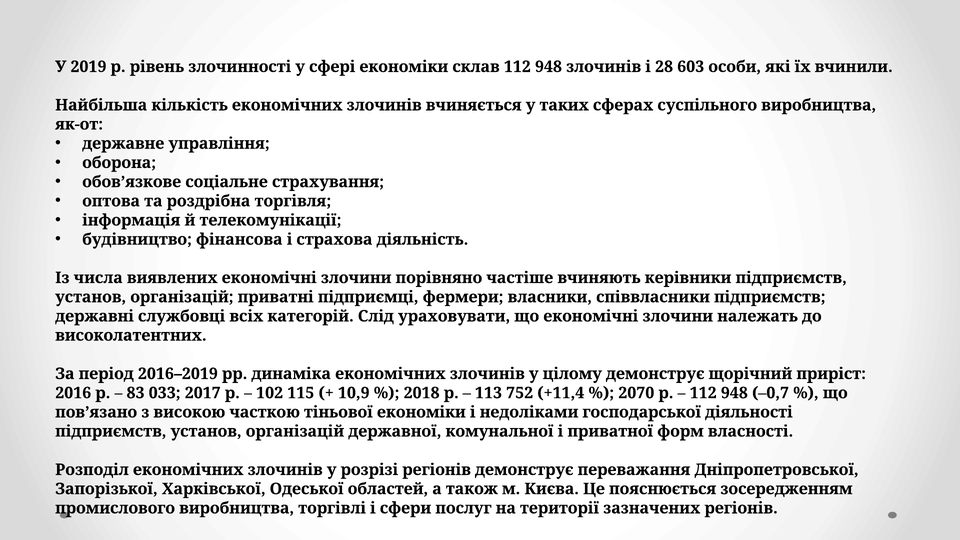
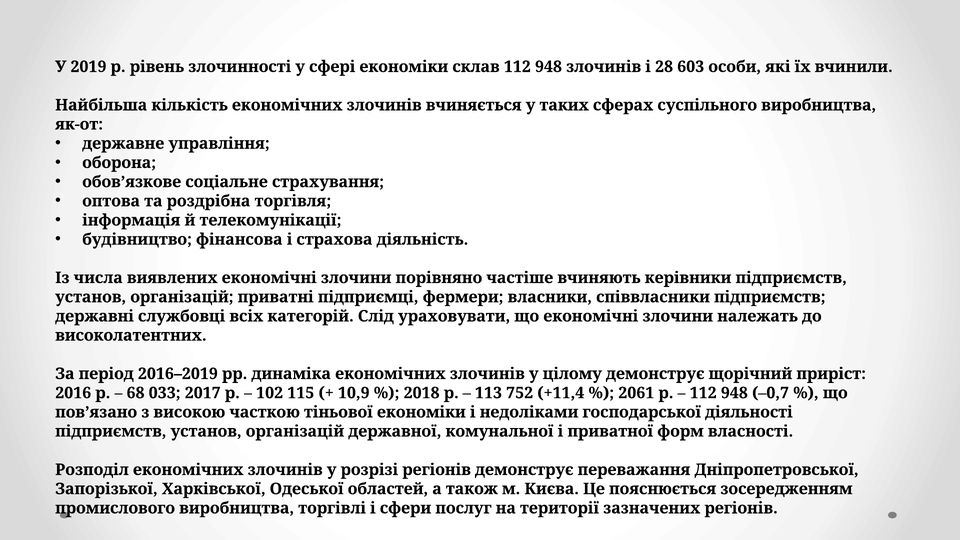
83: 83 -> 68 (136, 393)
2070: 2070 -> 2061 (636, 393)
